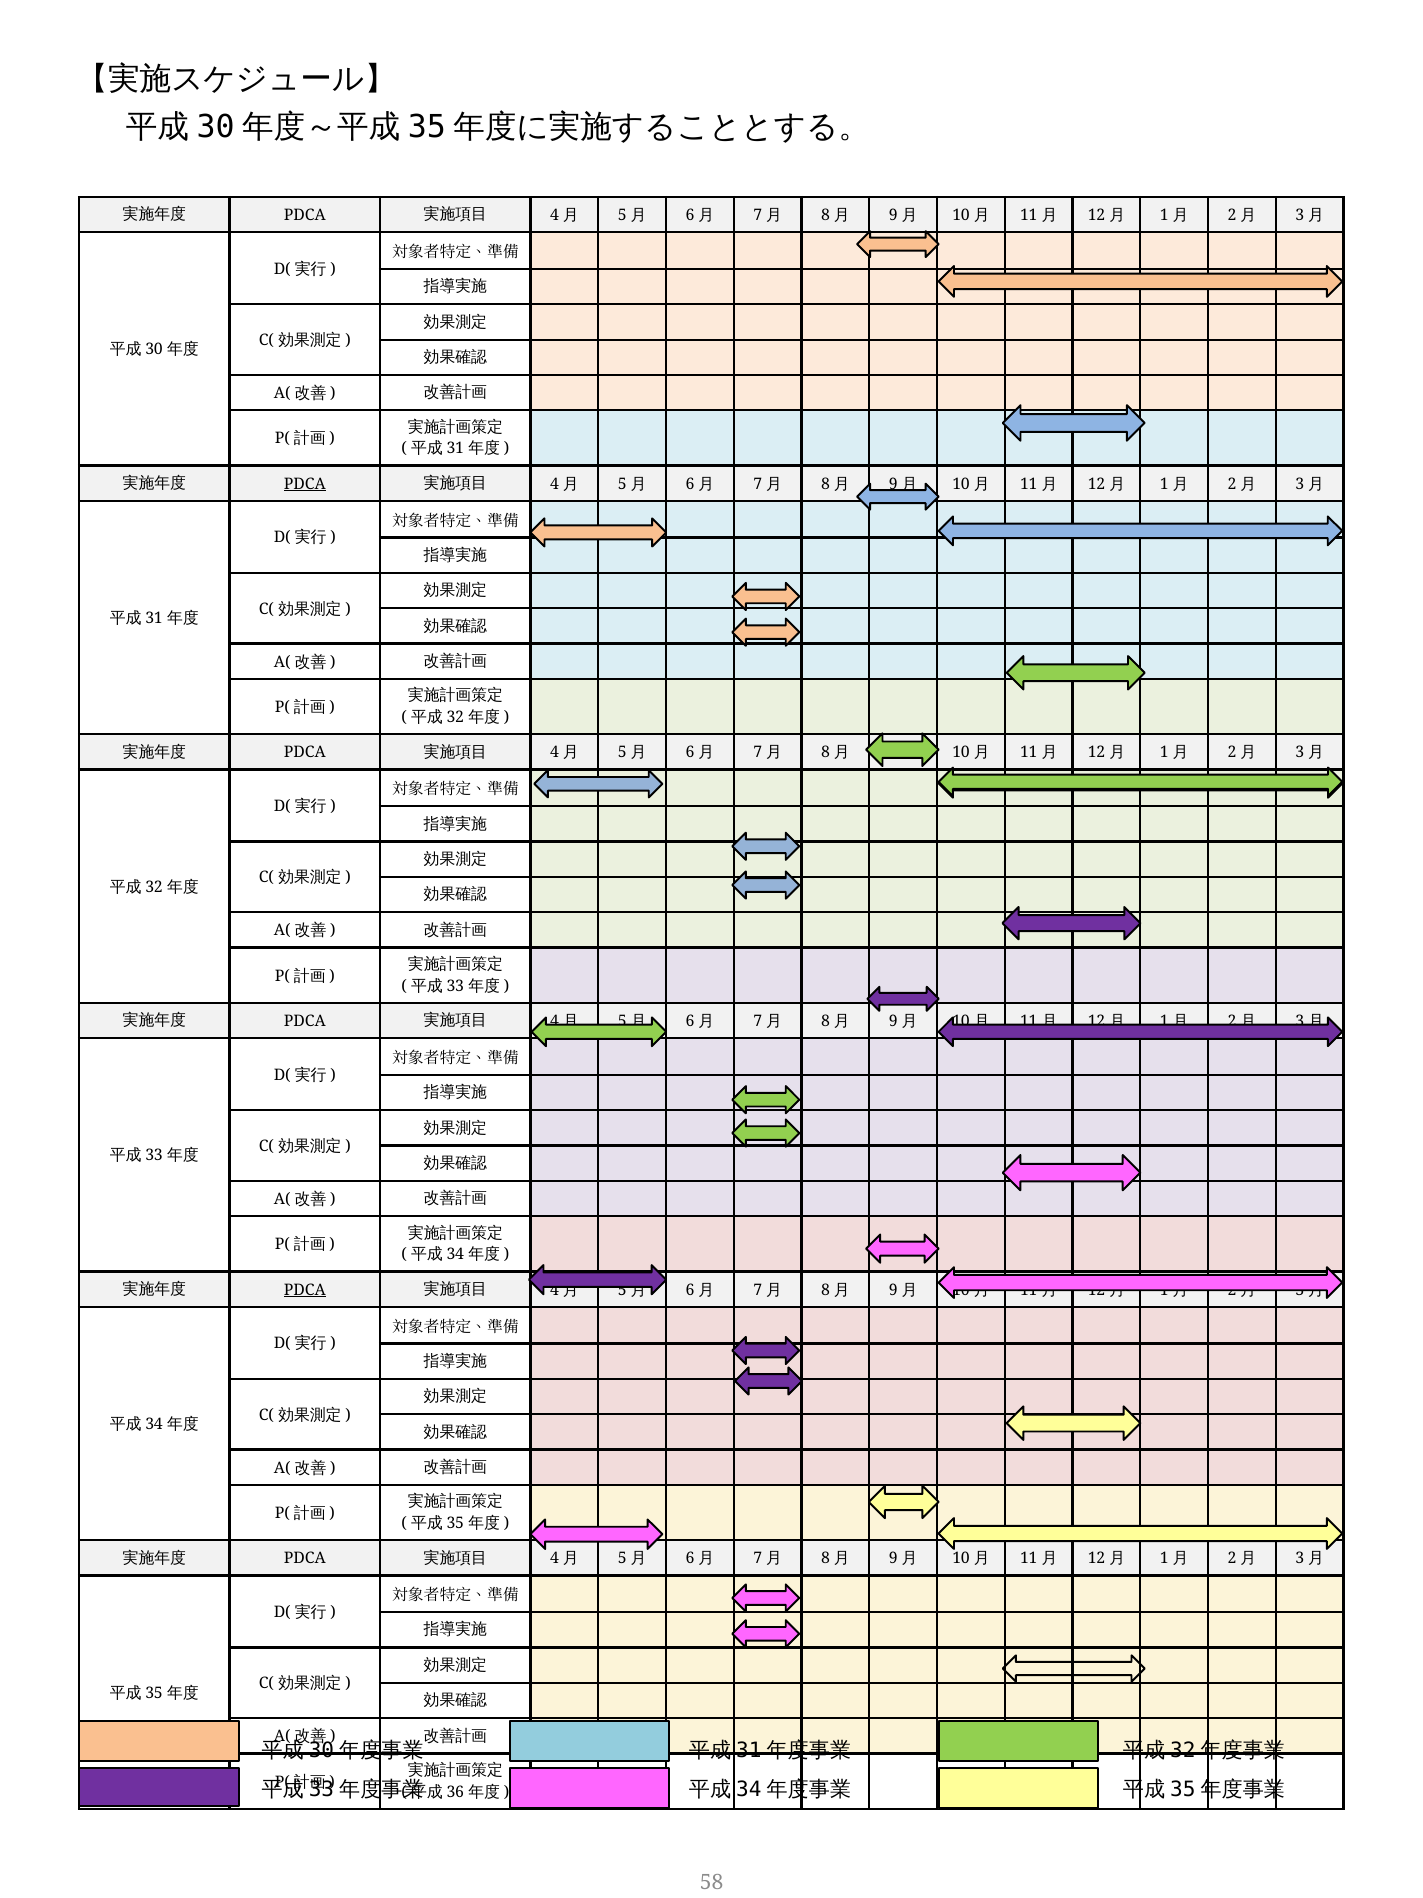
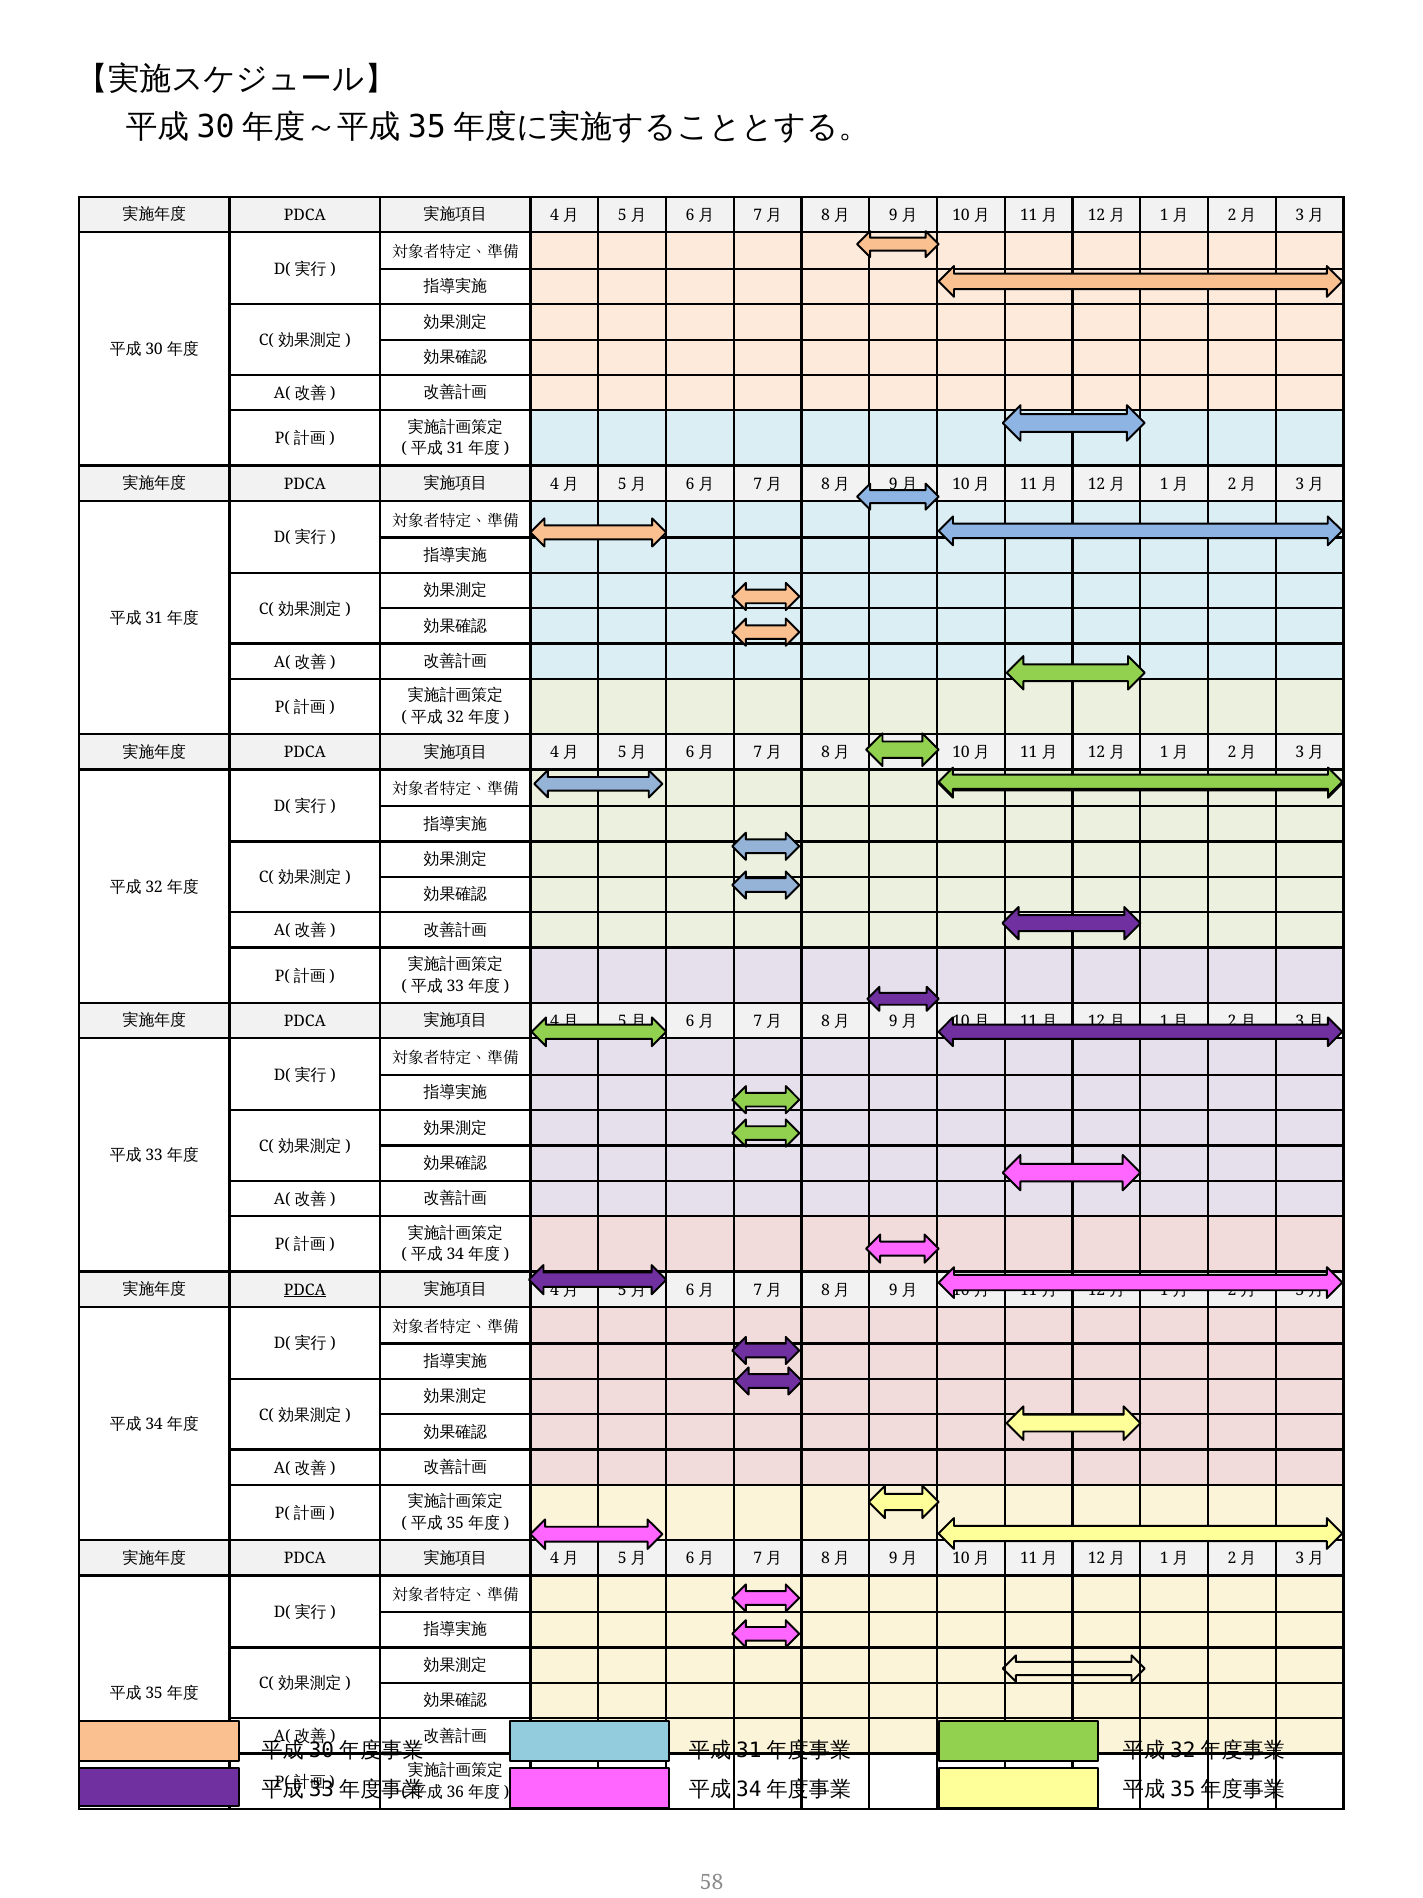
PDCA underline: present -> none (305, 484)
